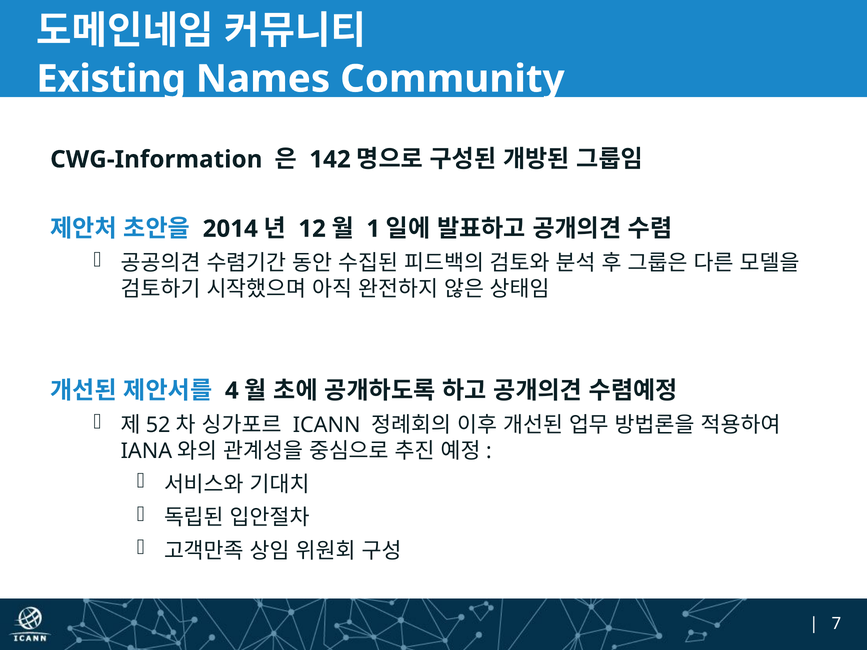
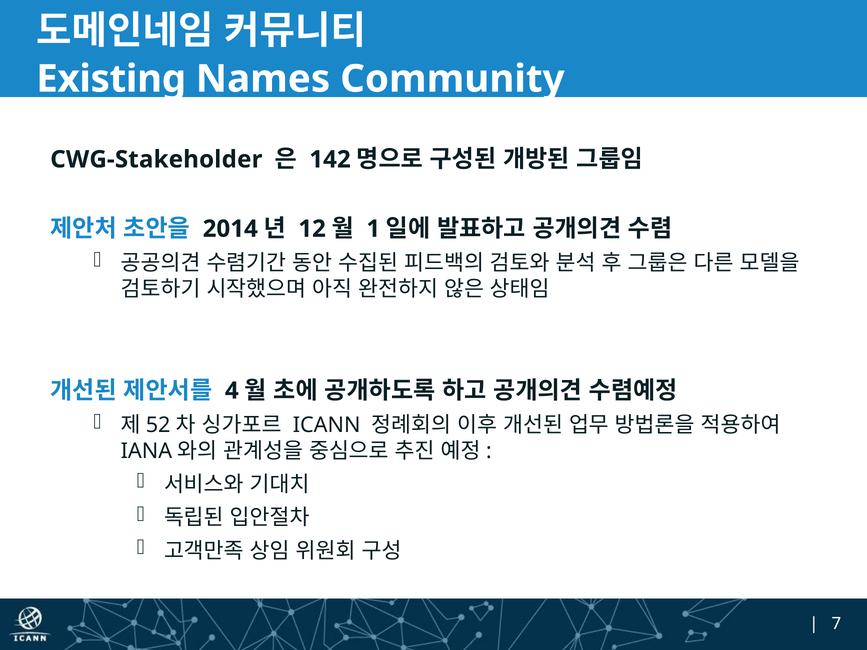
CWG-Information: CWG-Information -> CWG-Stakeholder (156, 160)
